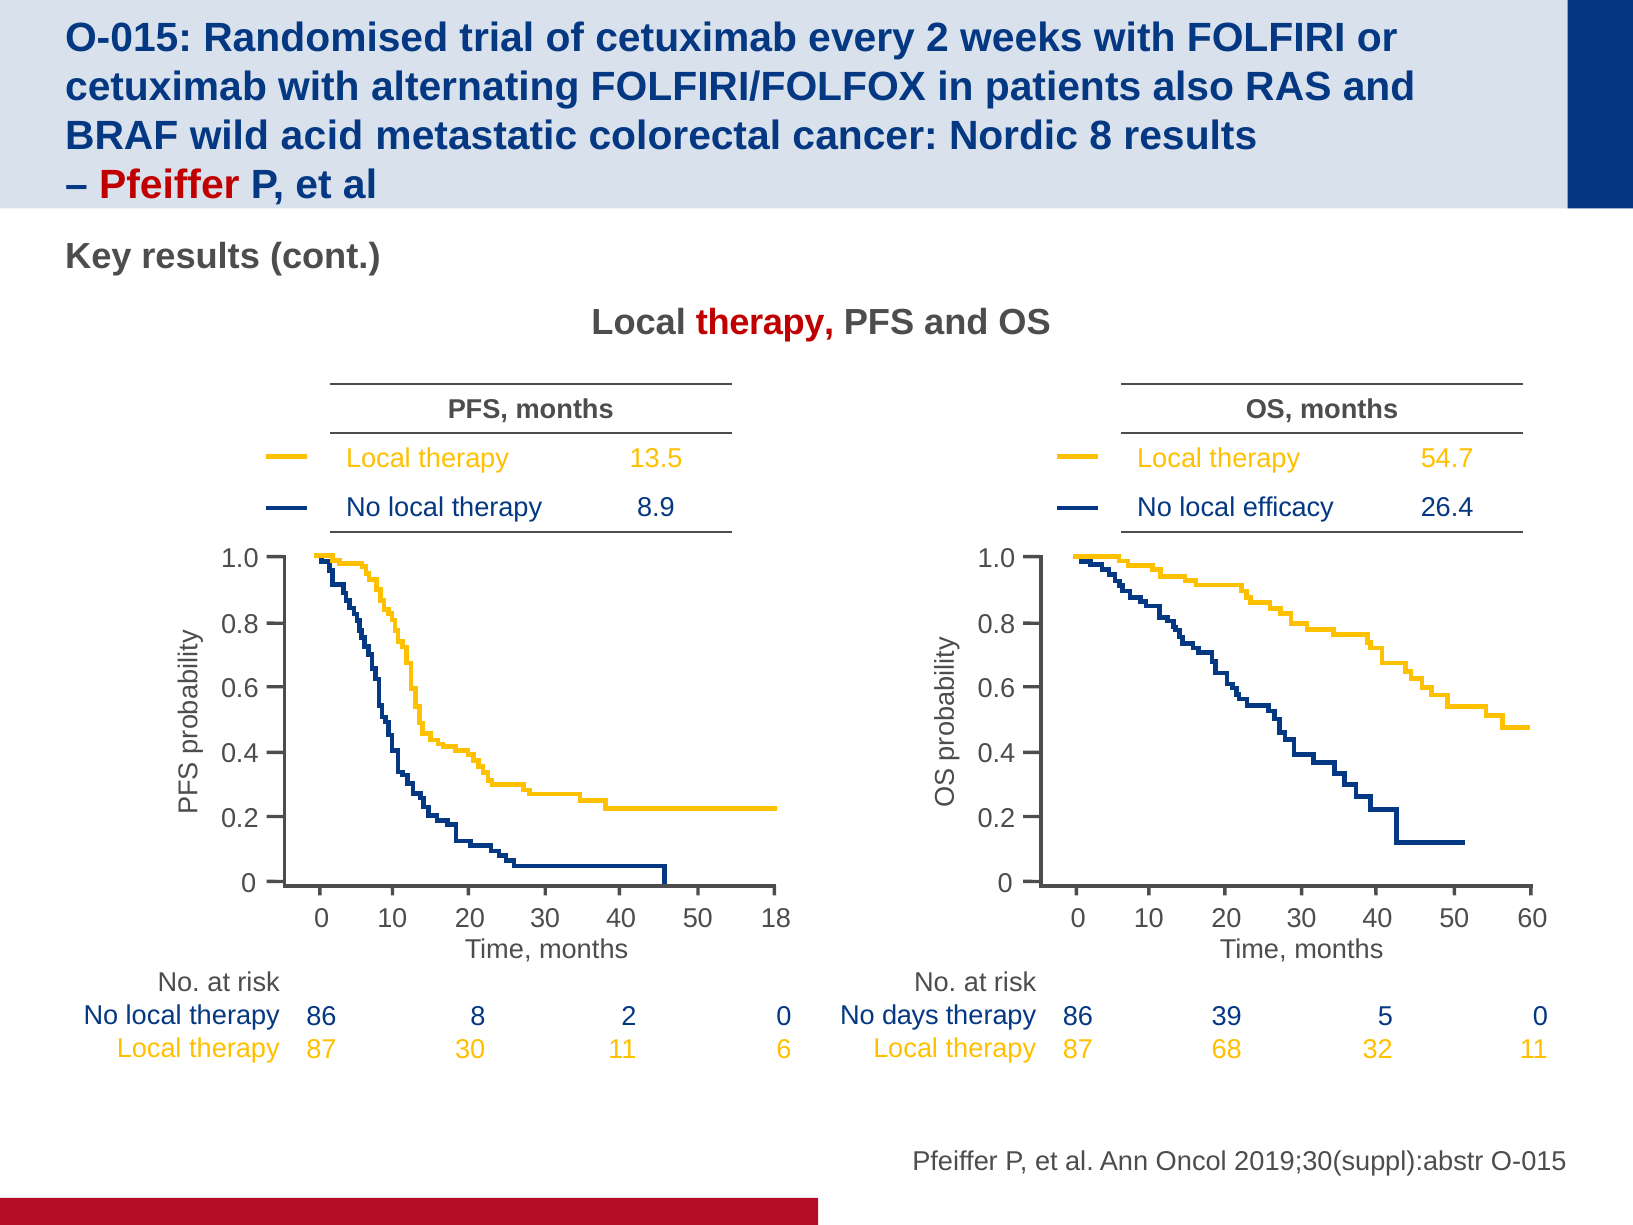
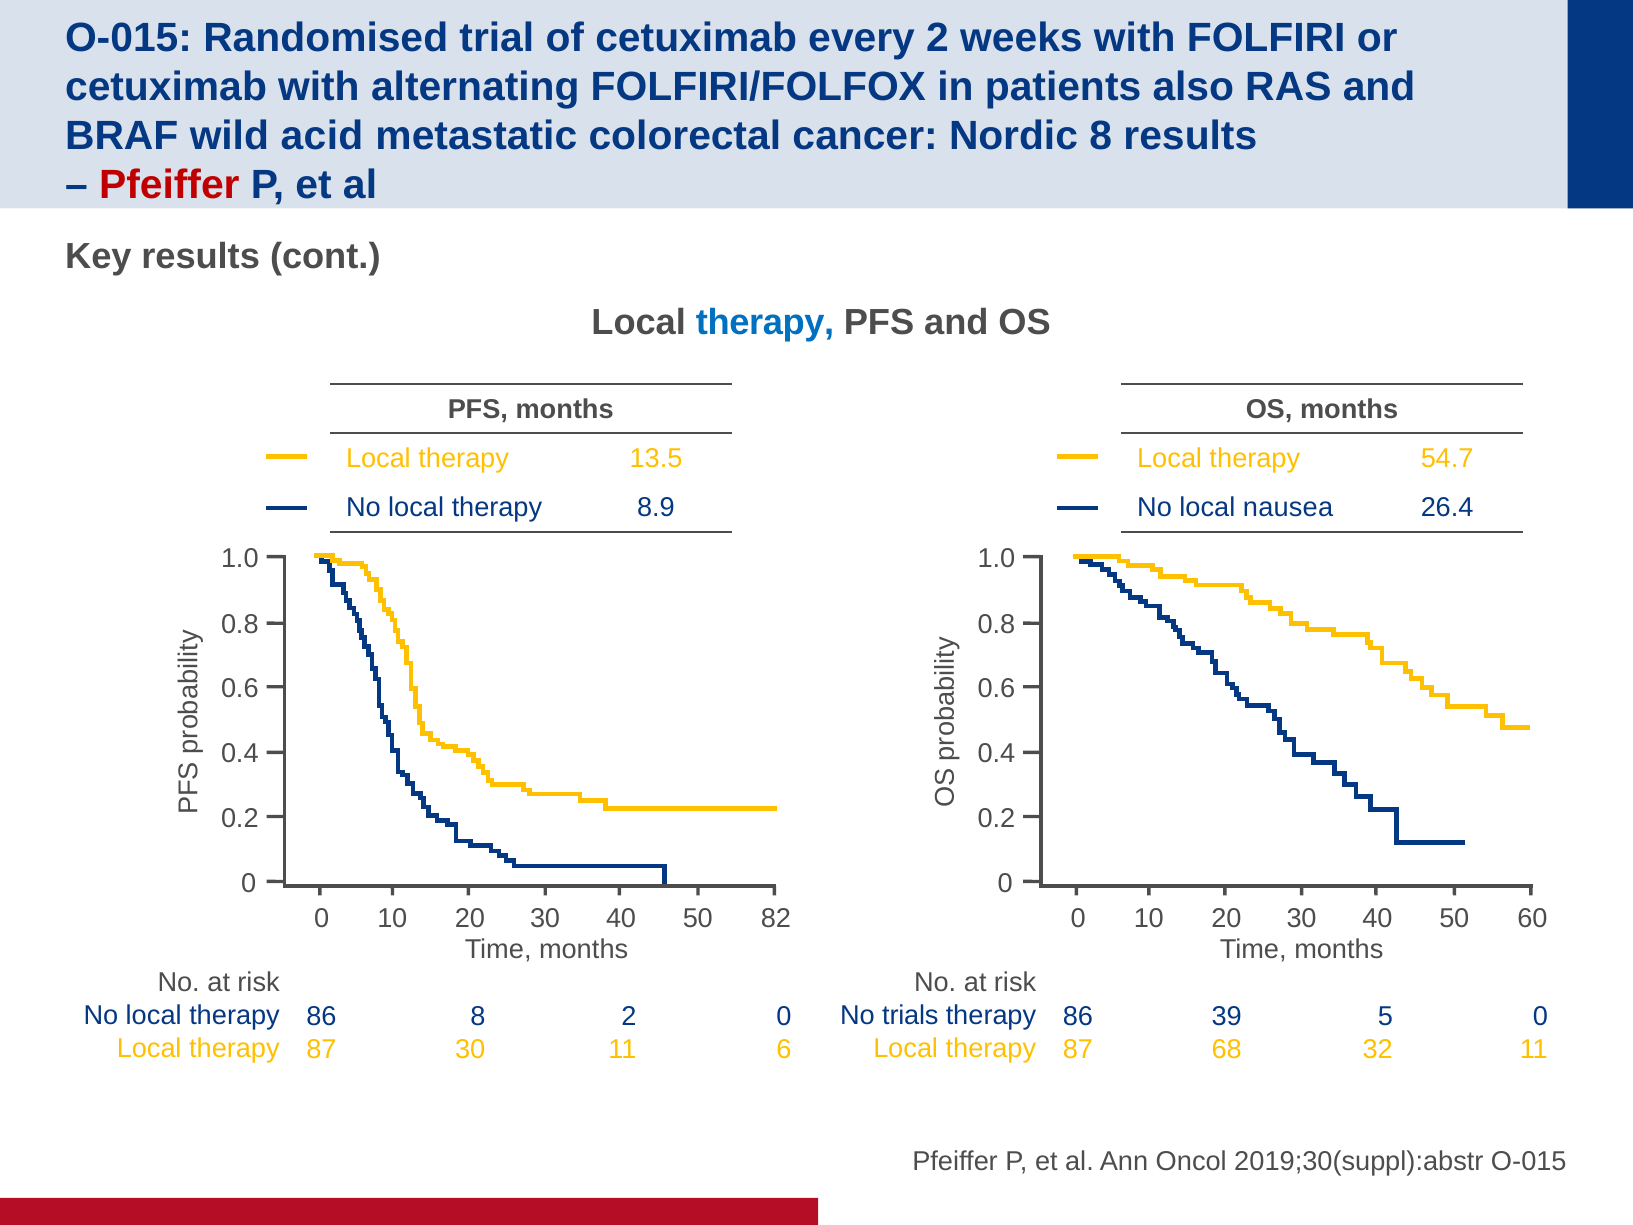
therapy colour: red -> blue (765, 323)
efficacy: efficacy -> nausea (1288, 507)
18: 18 -> 82 (776, 918)
days: days -> trials (910, 1015)
